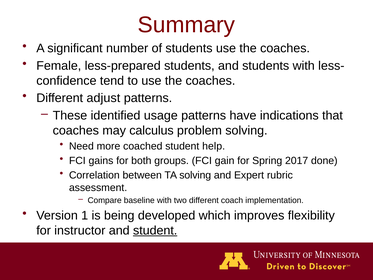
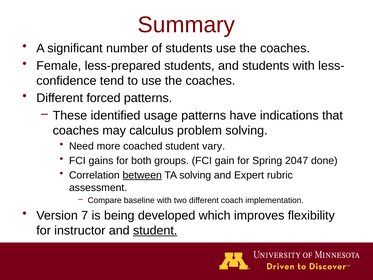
adjust: adjust -> forced (104, 98)
help: help -> vary (214, 146)
2017: 2017 -> 2047 (297, 160)
between underline: none -> present (142, 175)
1: 1 -> 7 (85, 215)
